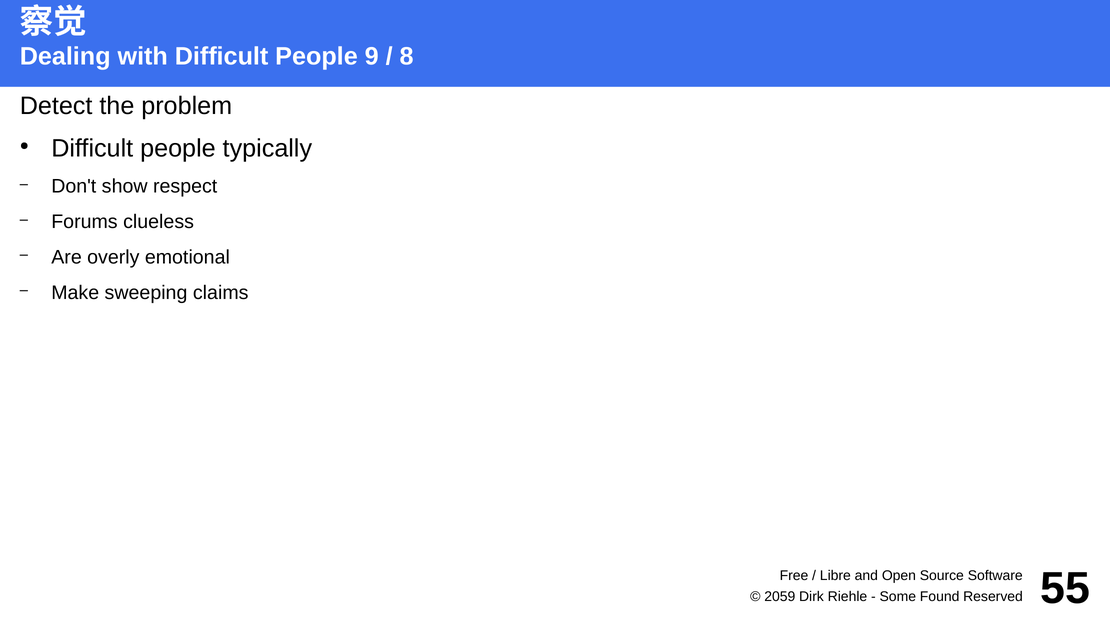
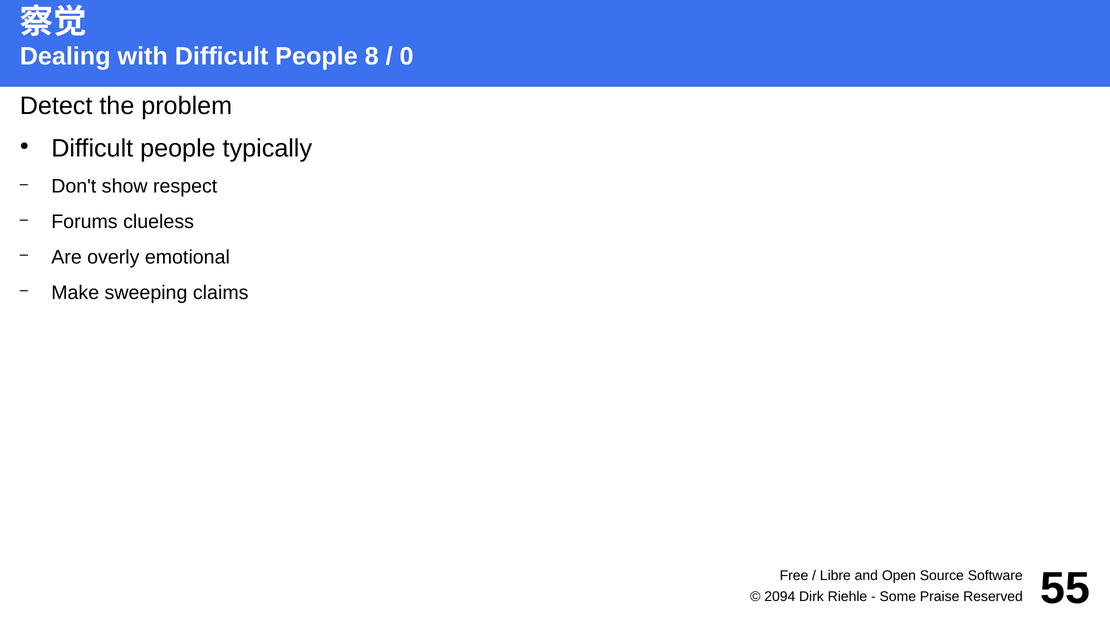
9: 9 -> 8 (372, 57)
8: 8 -> 0 (407, 57)
2059: 2059 -> 2094 (780, 596)
Found: Found -> Praise (940, 596)
